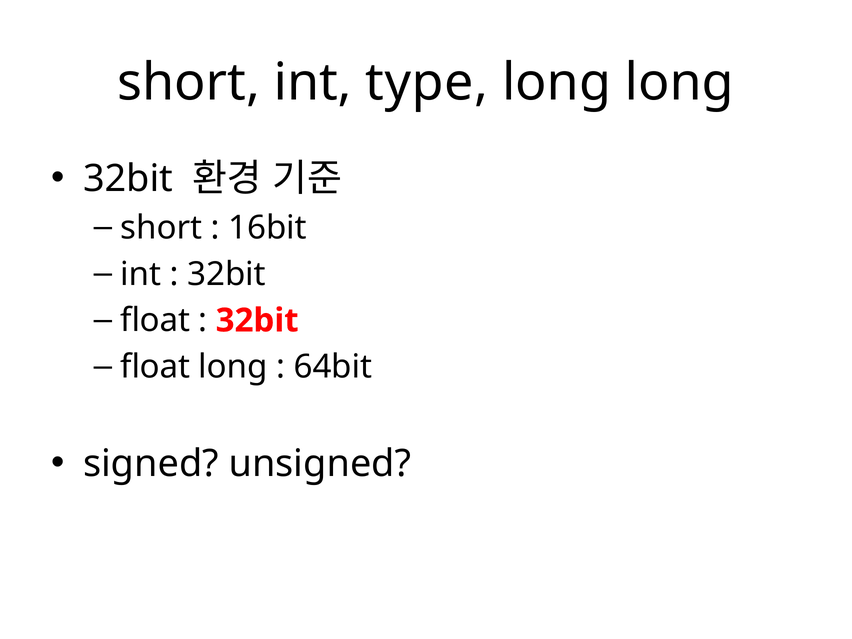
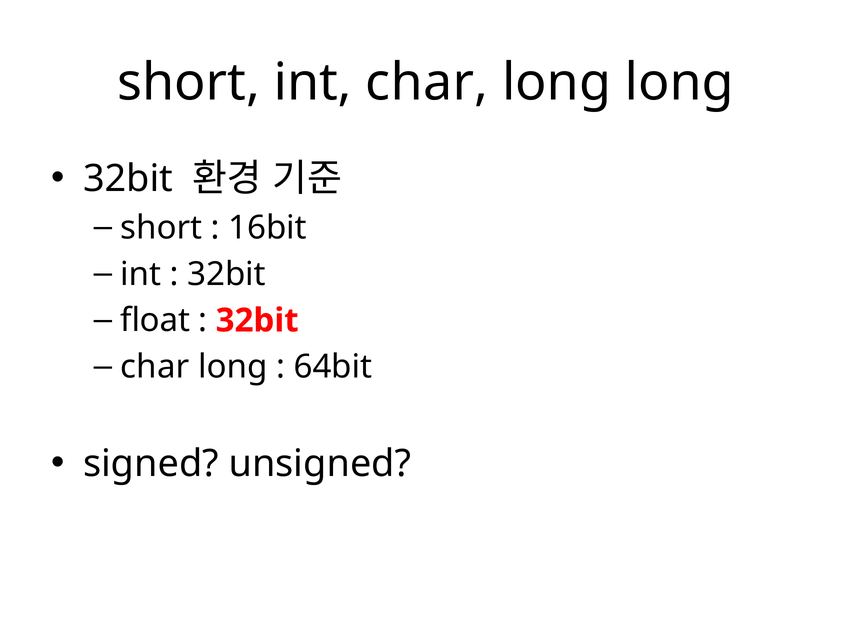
int type: type -> char (427, 82)
float: float -> char (155, 367)
